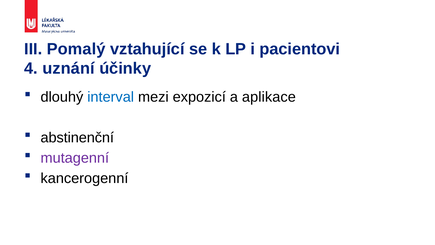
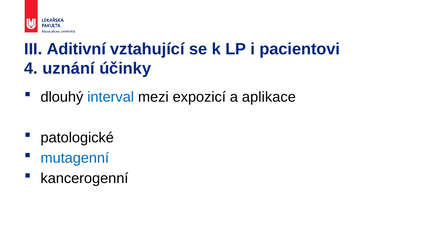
Pomalý: Pomalý -> Aditivní (76, 49)
abstinenční: abstinenční -> patologické (77, 138)
mutagenní colour: purple -> blue (75, 158)
